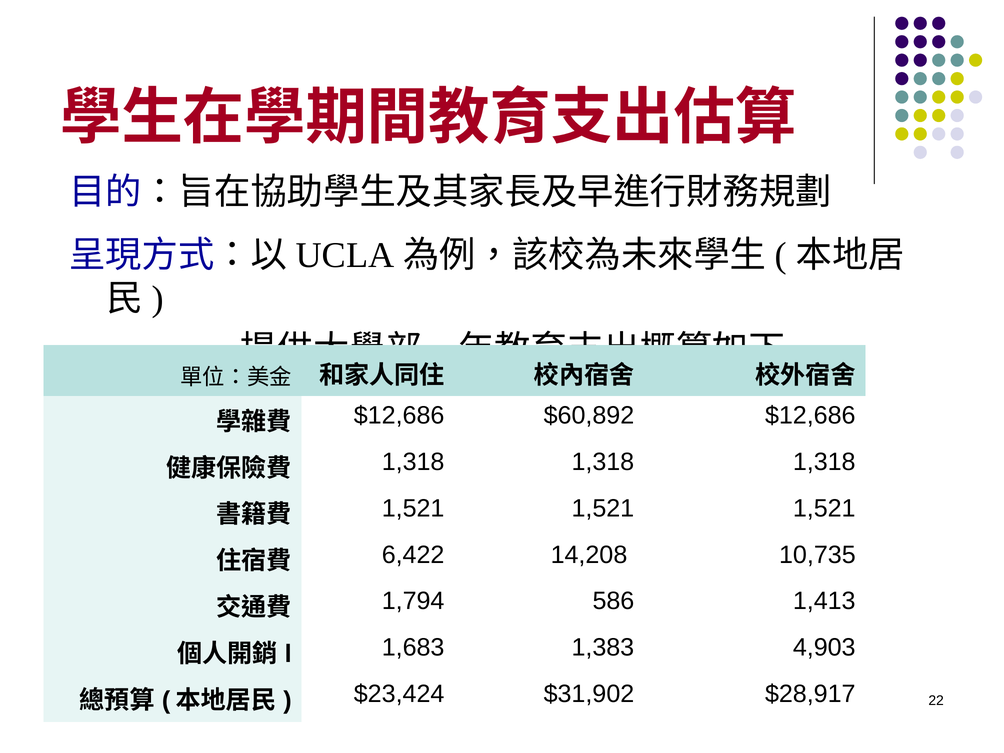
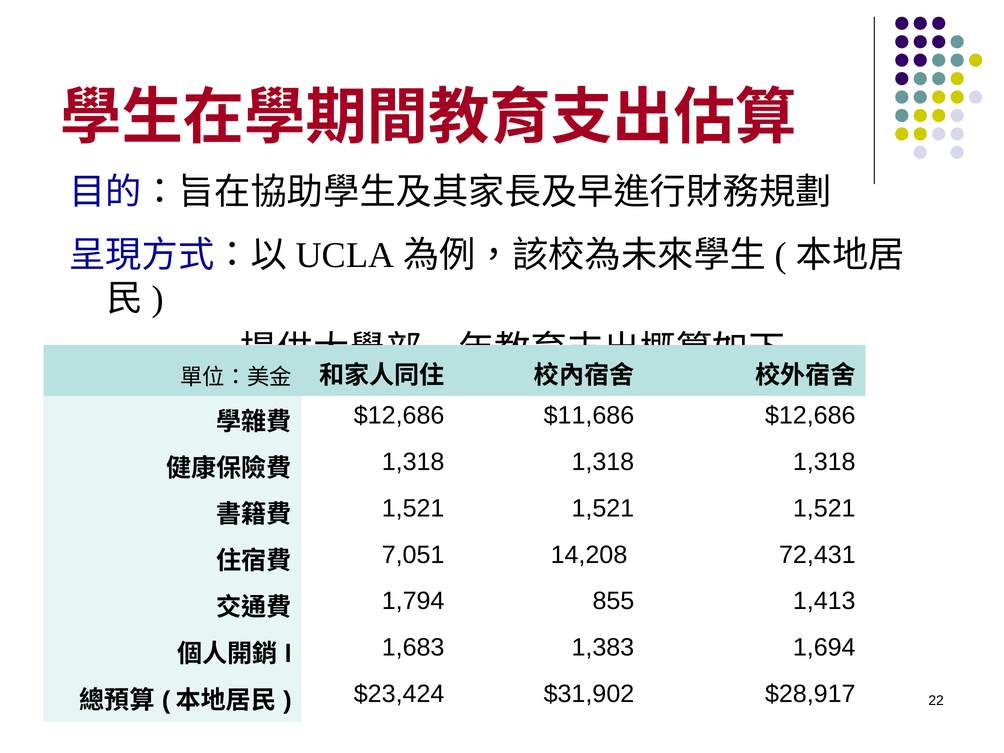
$60,892: $60,892 -> $11,686 (589, 416)
6,422: 6,422 -> 7,051 (413, 555)
10,735: 10,735 -> 72,431 (817, 555)
586: 586 -> 855 (613, 601)
4,903: 4,903 -> 1,694 (824, 648)
